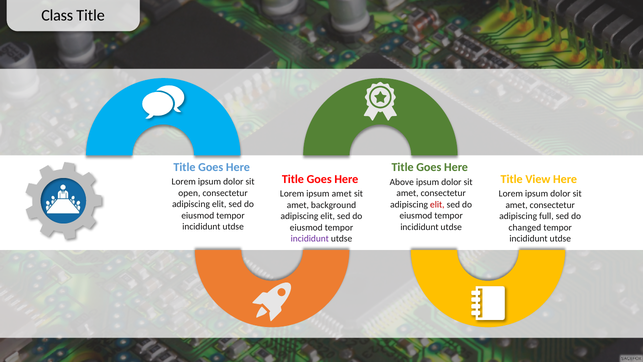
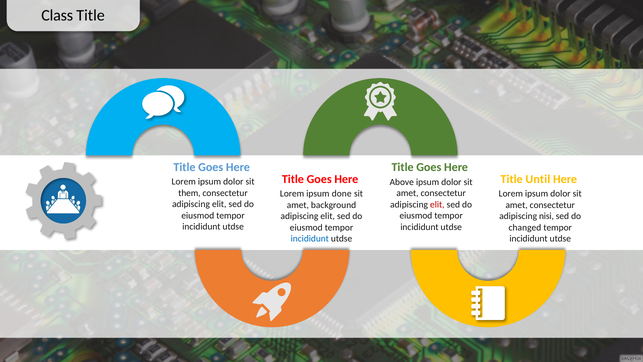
View: View -> Until (538, 179)
open: open -> them (189, 193)
ipsum amet: amet -> done (342, 194)
full: full -> nisi (546, 216)
incididunt colour: purple -> blue (310, 239)
